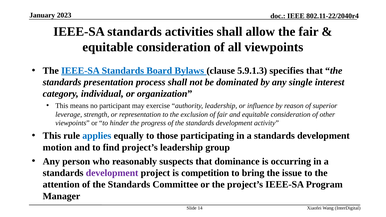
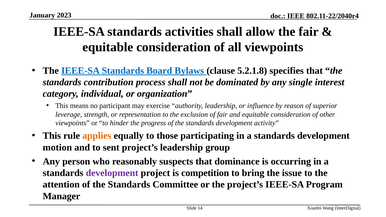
5.9.1.3: 5.9.1.3 -> 5.2.1.8 (252, 71)
presentation: presentation -> contribution (109, 82)
applies colour: blue -> orange (97, 136)
find: find -> sent (111, 147)
